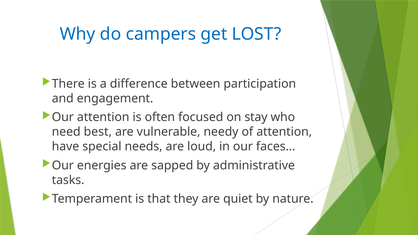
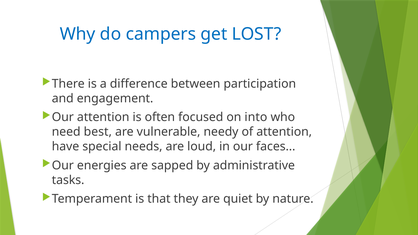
stay: stay -> into (256, 117)
